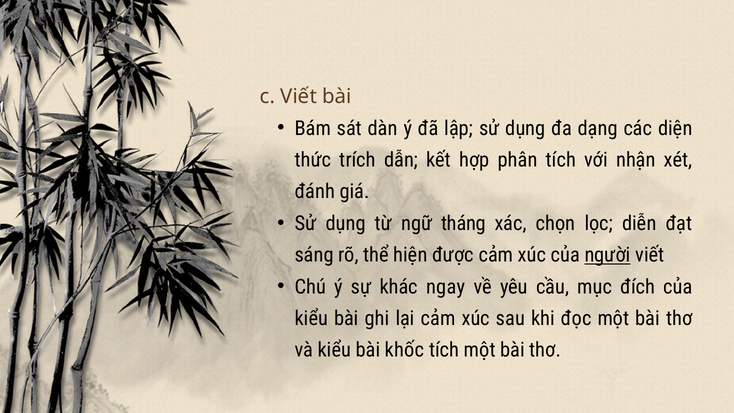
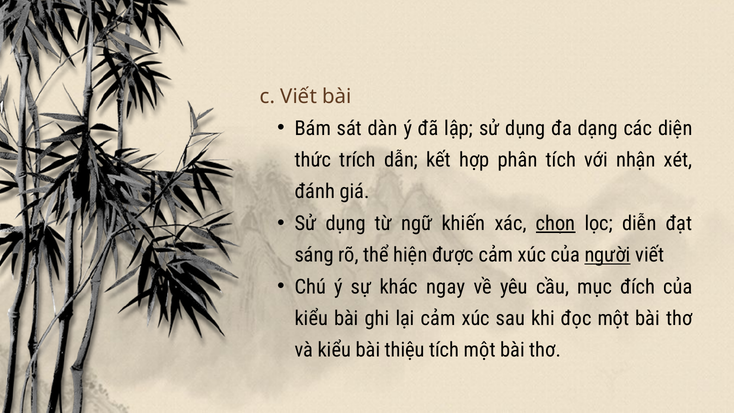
tháng: tháng -> khiến (463, 223)
chọn underline: none -> present (556, 223)
khốc: khốc -> thiệu (405, 350)
